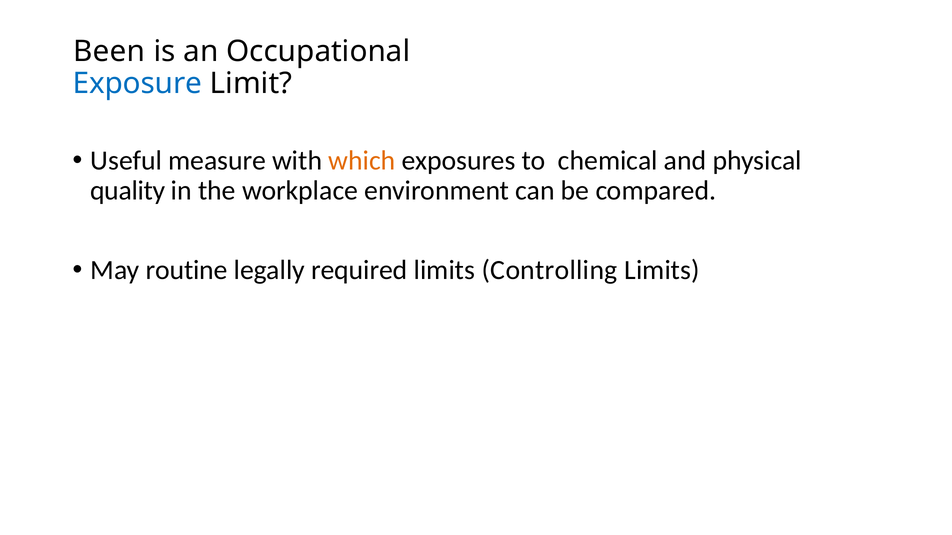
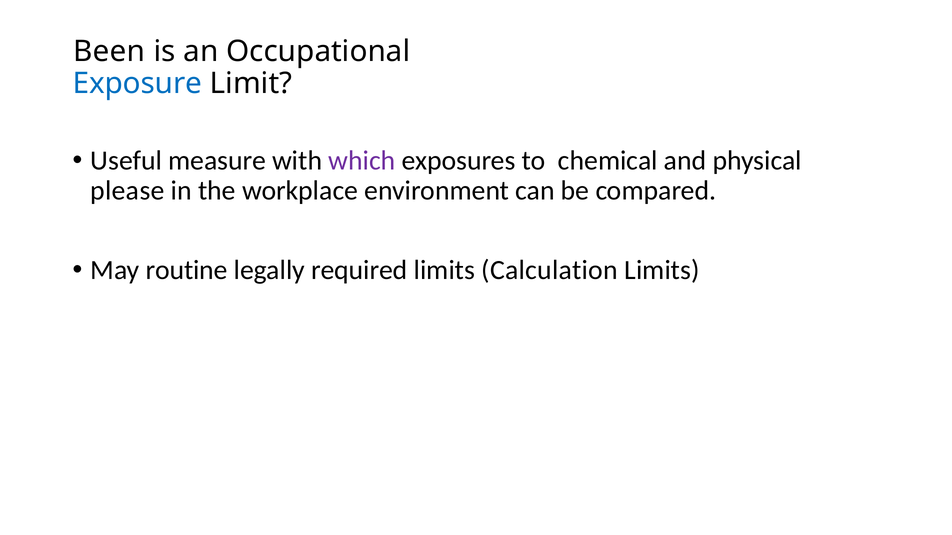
which colour: orange -> purple (362, 161)
quality: quality -> please (127, 191)
Controlling: Controlling -> Calculation (550, 271)
